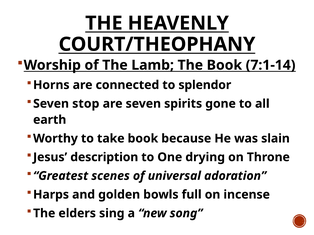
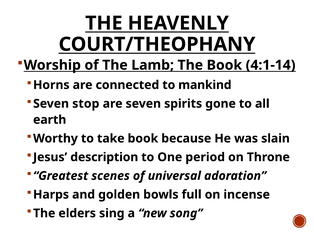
7:1-14: 7:1-14 -> 4:1-14 (271, 65)
splendor: splendor -> mankind (205, 85)
drying: drying -> period (205, 157)
